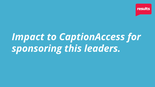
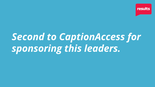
Impact: Impact -> Second (28, 37)
